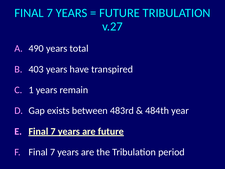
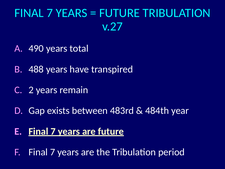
403: 403 -> 488 (36, 69)
1: 1 -> 2 (31, 90)
